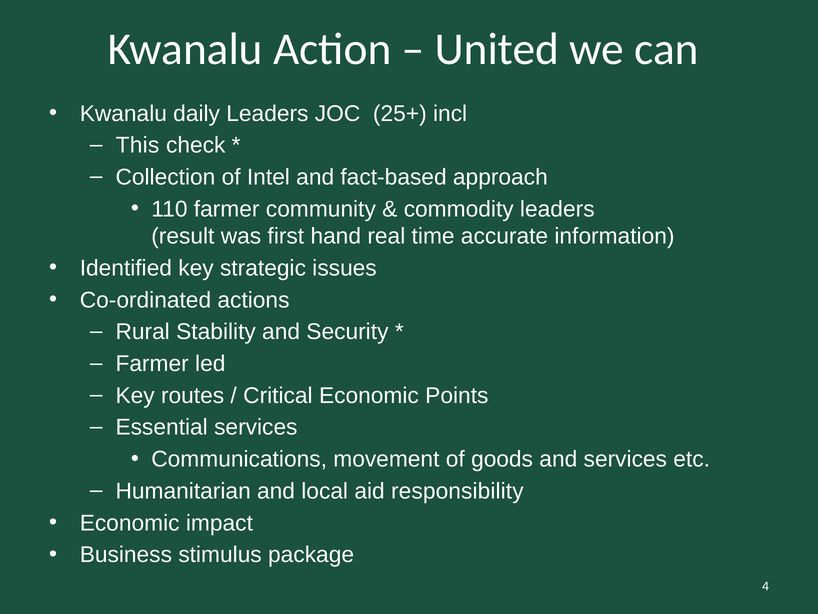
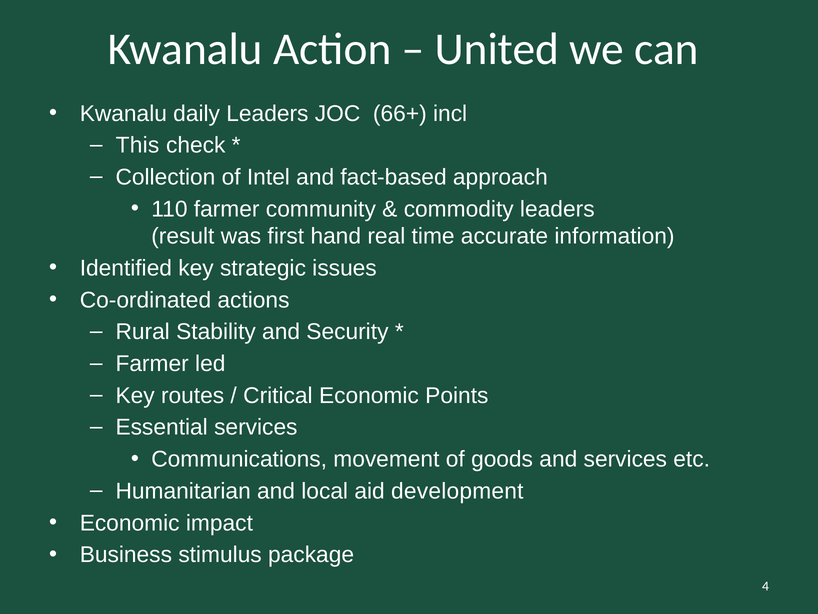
25+: 25+ -> 66+ (400, 113)
responsibility: responsibility -> development (457, 491)
